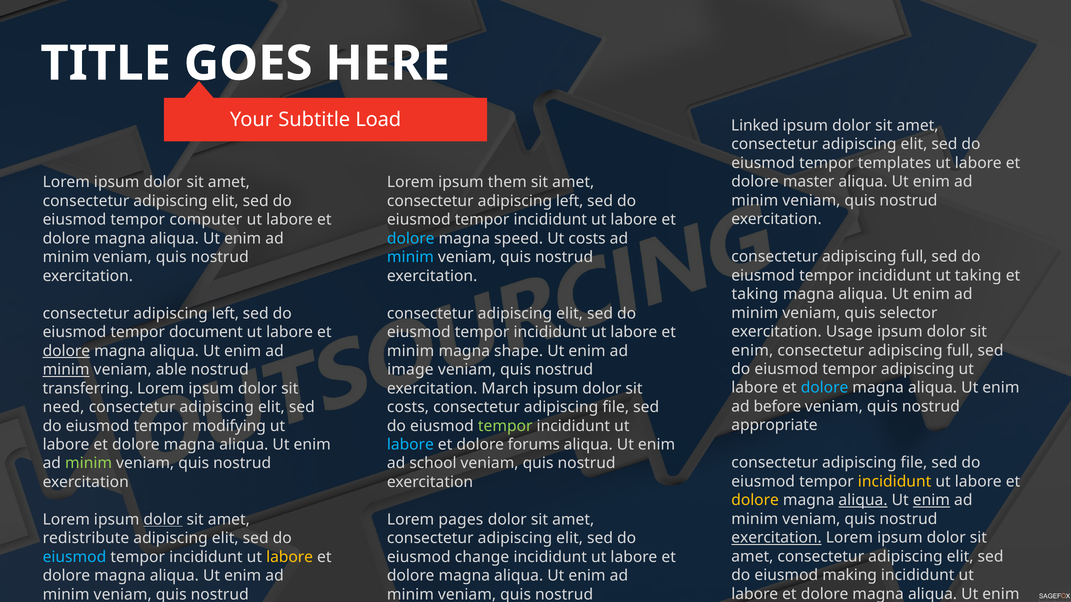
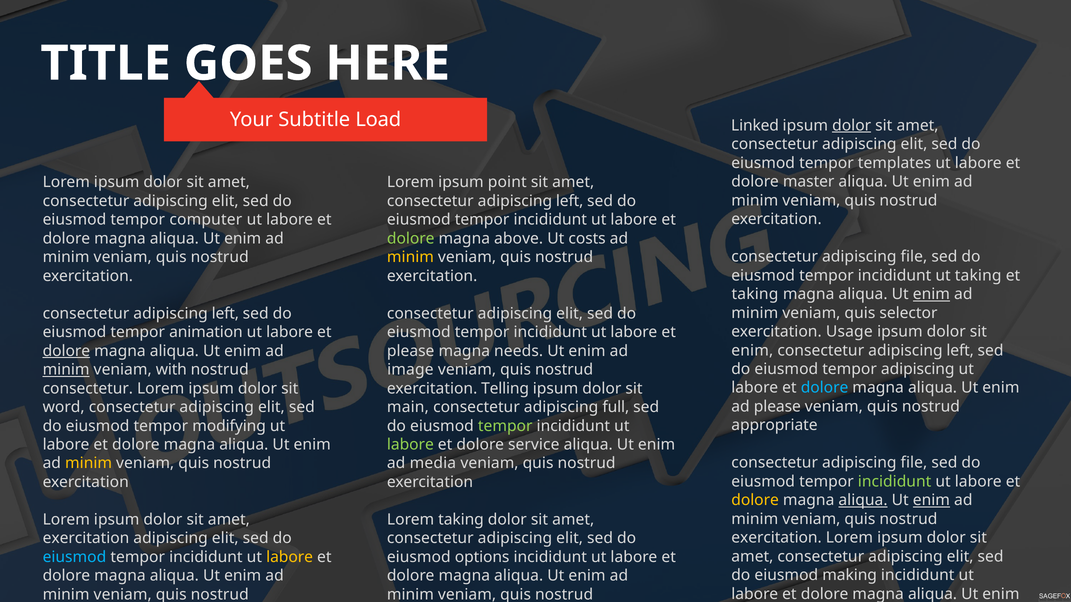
dolor underline: none -> present (852, 126)
them: them -> point (507, 182)
dolore colour: light blue -> light green (411, 239)
speed: speed -> above (519, 239)
full: full -> file (914, 257)
minim colour: light blue -> yellow (410, 257)
enim underline: none -> present (931, 294)
document: document -> animation (206, 332)
full: full -> left (960, 351)
minim: minim -> please (411, 351)
shape: shape -> needs (519, 351)
able: able -> with (171, 370)
transferring: transferring -> consectetur (88, 389)
March: March -> Telling (505, 389)
ad before: before -> please (777, 407)
need: need -> word (64, 407)
costs: costs -> main (408, 407)
file: file -> full (616, 407)
labore colour: light blue -> light green (410, 445)
forums: forums -> service (534, 445)
minim colour: light green -> yellow (89, 464)
school: school -> media (433, 464)
incididunt colour: yellow -> light green (895, 482)
dolor underline: present -> none (163, 520)
Lorem pages: pages -> taking (461, 520)
exercitation underline: present -> none (777, 538)
redistribute: redistribute -> exercitation (86, 539)
change: change -> options (482, 557)
